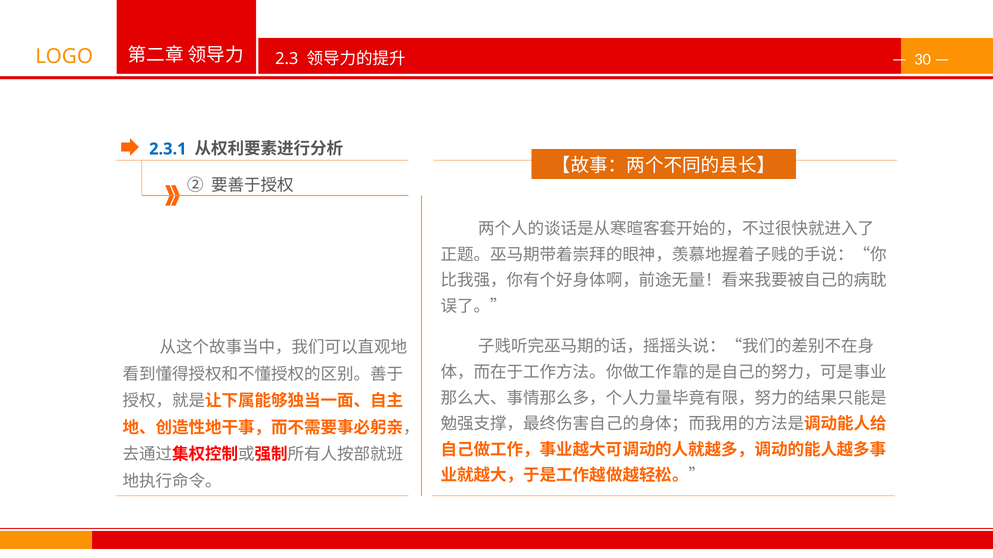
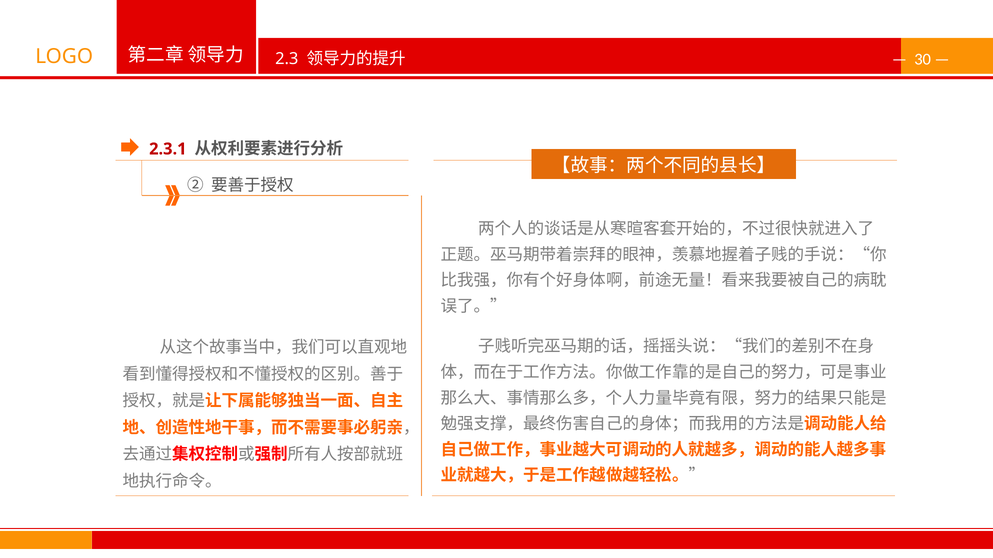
2.3.1 colour: blue -> red (168, 149)
